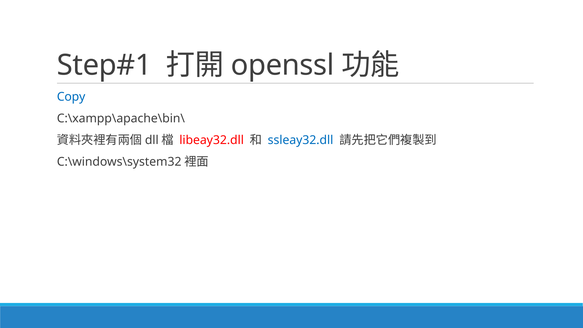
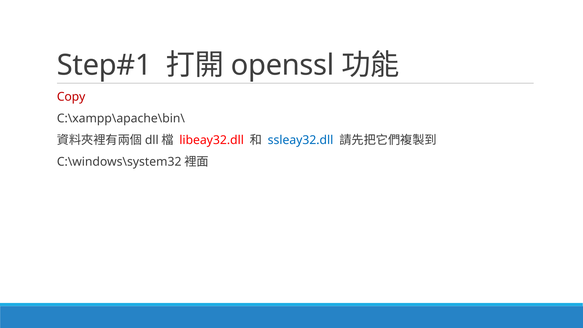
Copy colour: blue -> red (71, 97)
